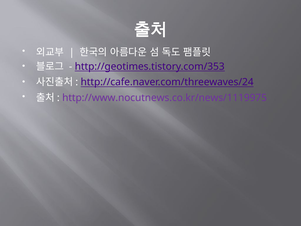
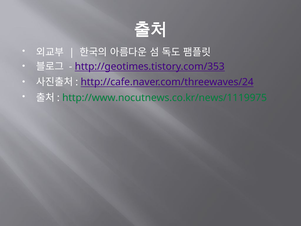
http://www.nocutnews.co.kr/news/1119975 colour: purple -> green (165, 98)
